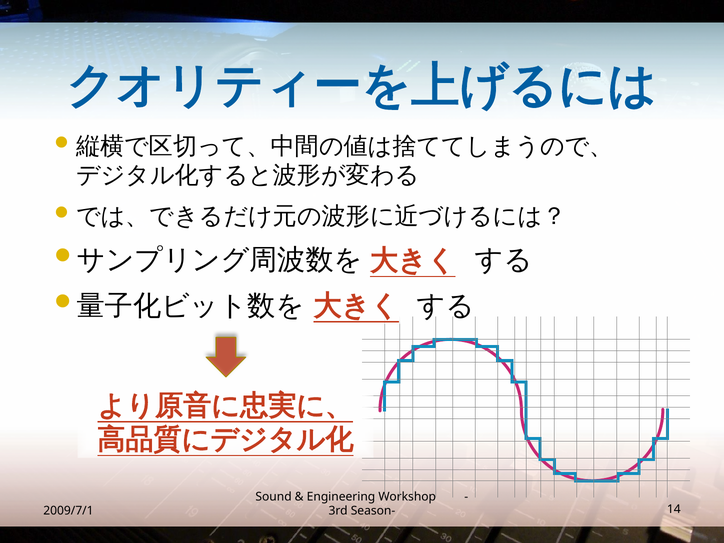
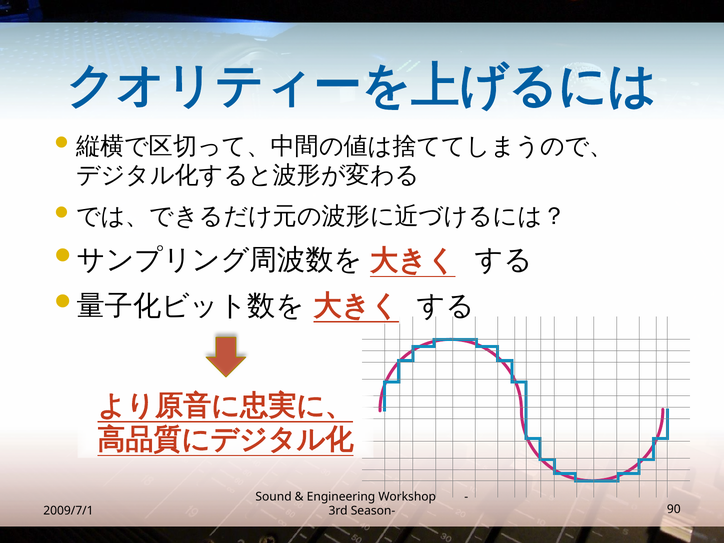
14: 14 -> 90 (674, 509)
